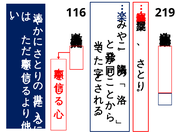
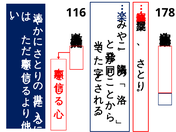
219: 219 -> 178 (165, 13)
